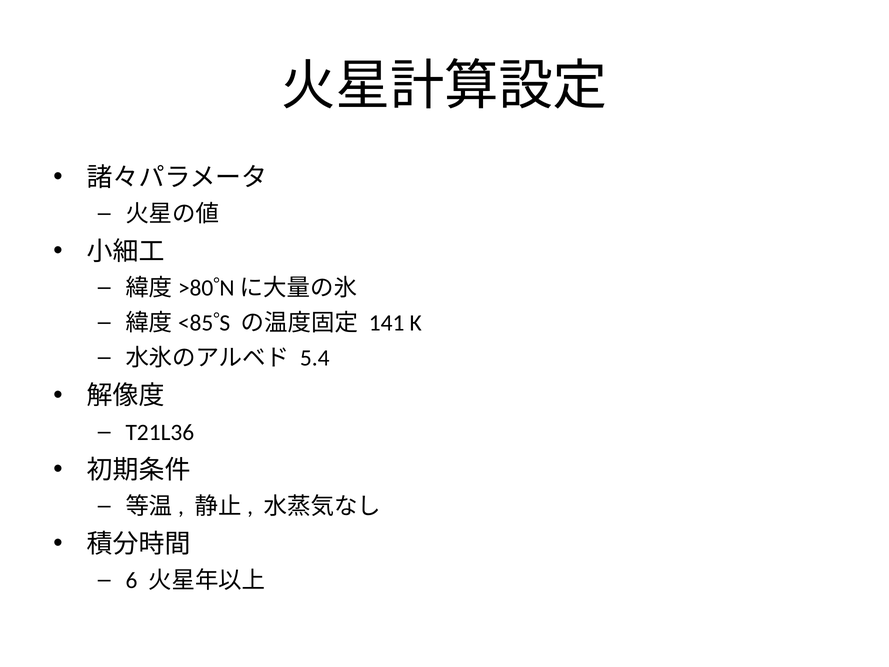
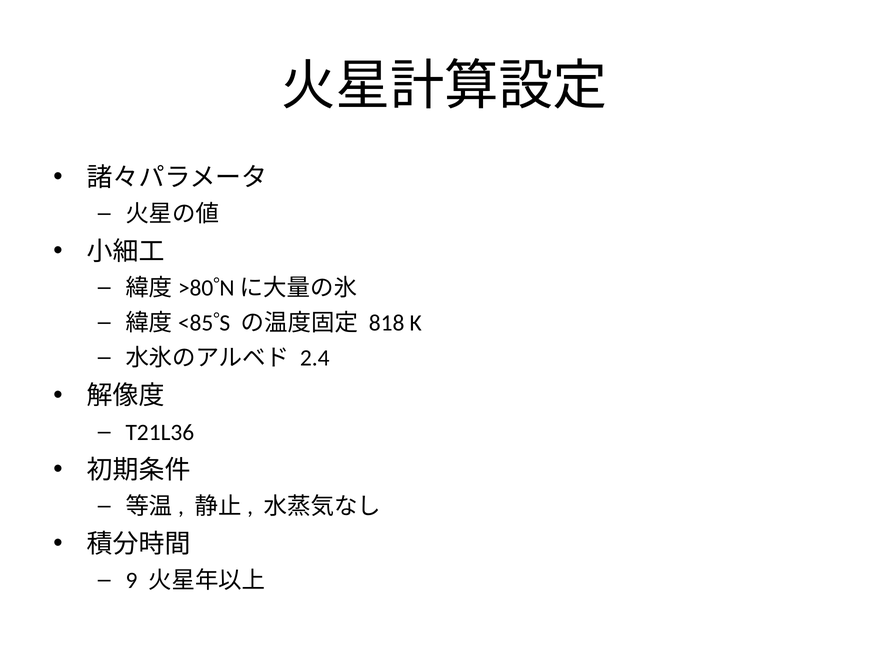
141: 141 -> 818 (387, 323)
5.4: 5.4 -> 2.4 (315, 358)
6: 6 -> 9 (132, 580)
